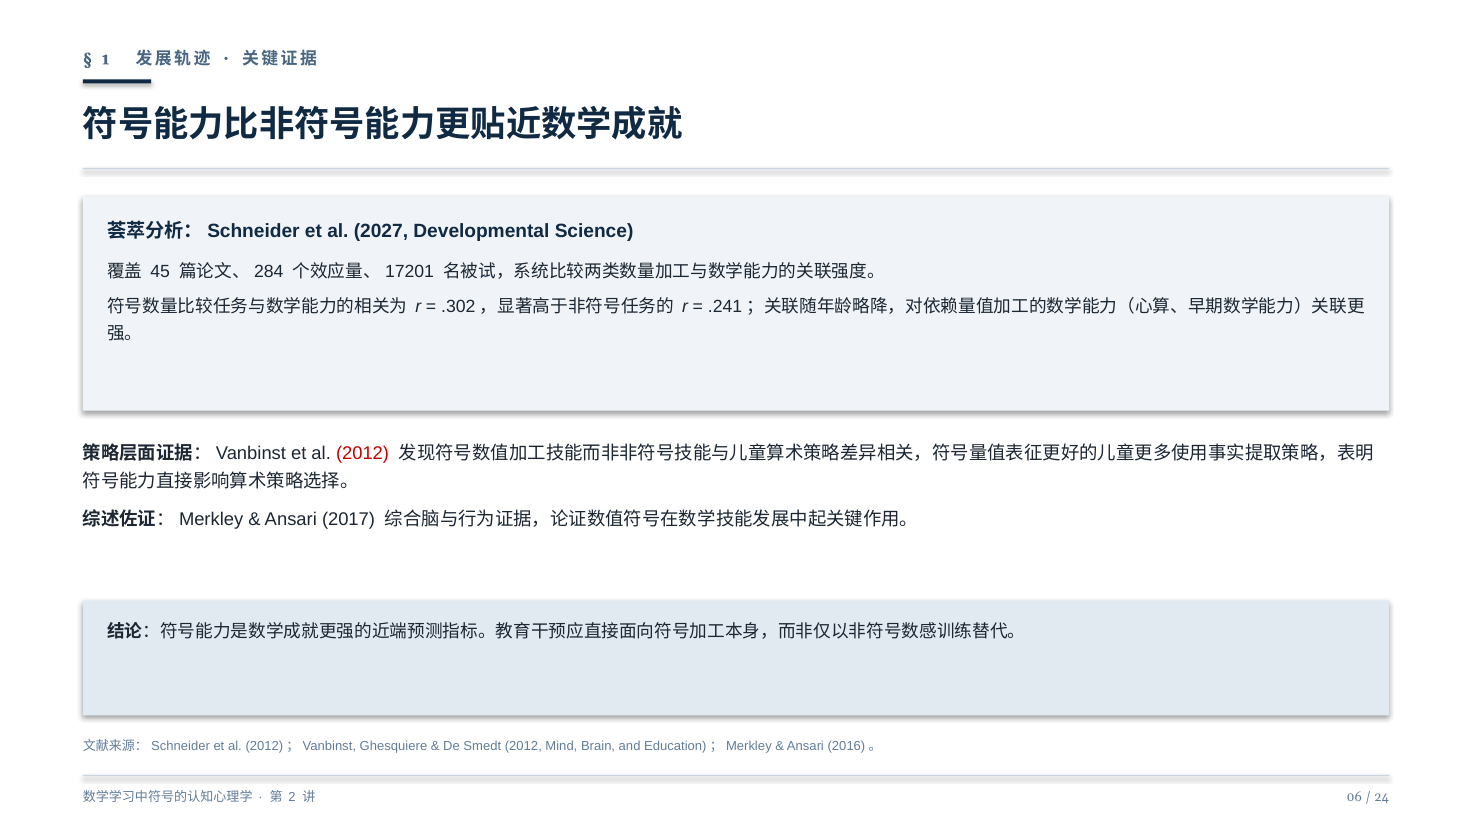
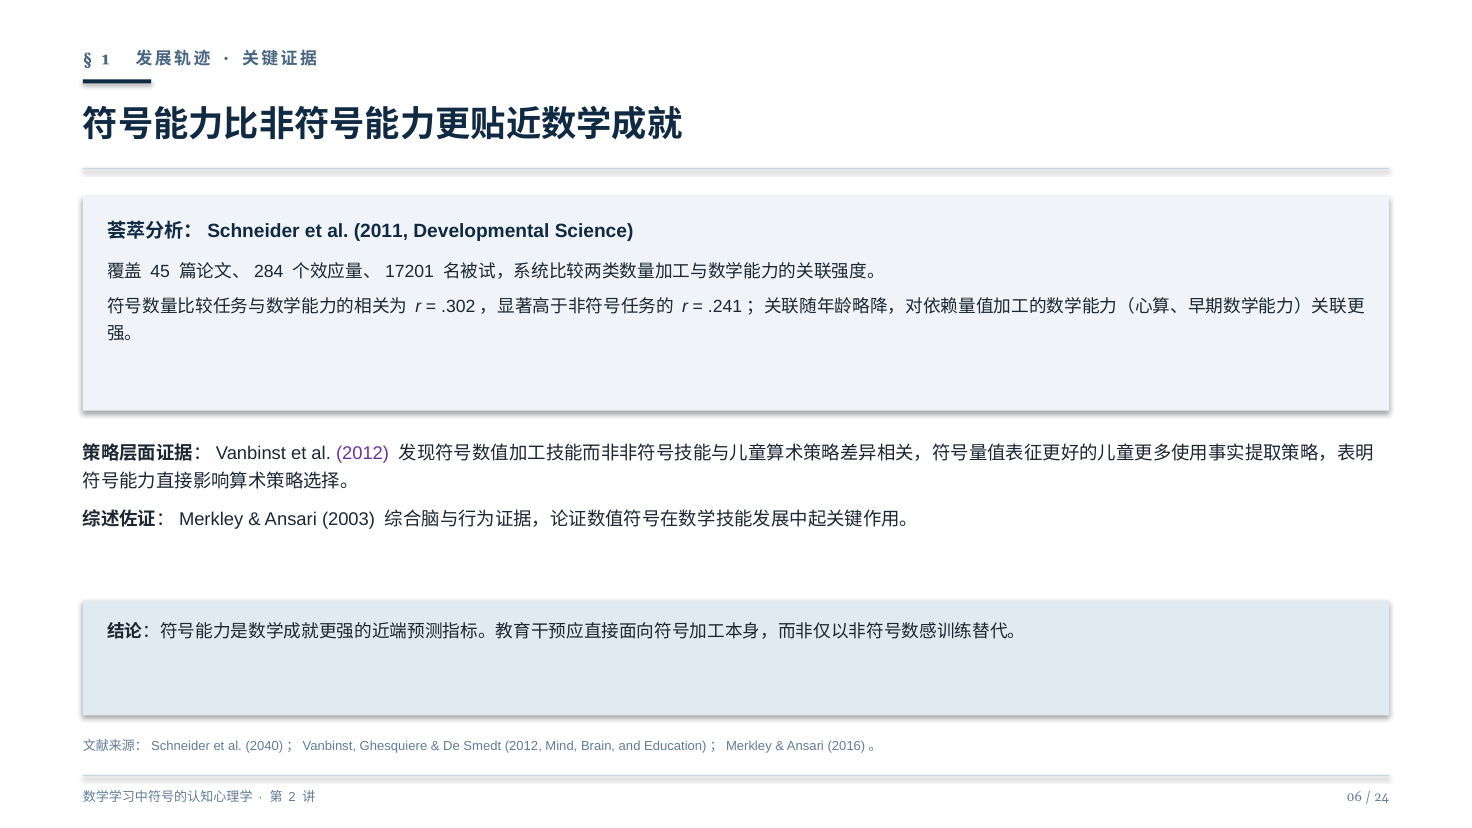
2027: 2027 -> 2011 (381, 231)
2012 colour: red -> purple (363, 453)
2017: 2017 -> 2003 (349, 519)
2012: 2012 -> 2040 (264, 746)
